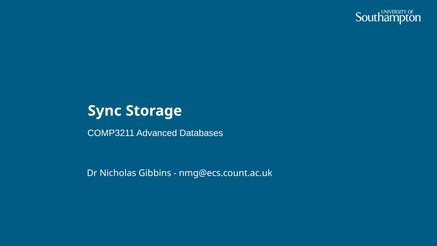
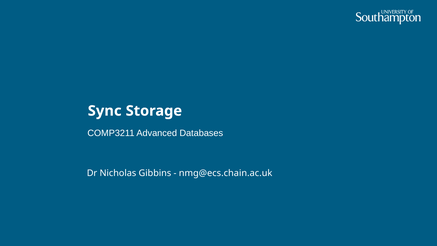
nmg@ecs.count.ac.uk: nmg@ecs.count.ac.uk -> nmg@ecs.chain.ac.uk (226, 173)
